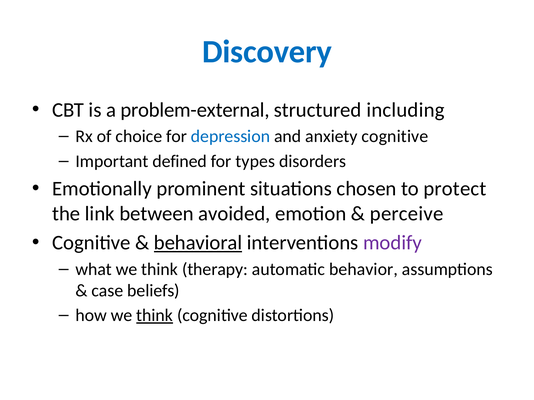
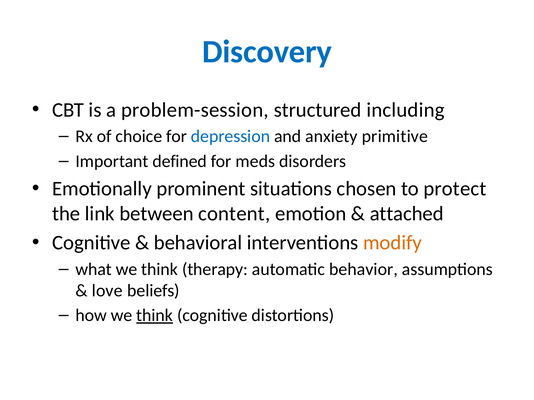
problem-external: problem-external -> problem-session (195, 110)
anxiety cognitive: cognitive -> primitive (395, 137)
types: types -> meds (255, 161)
avoided: avoided -> content (234, 214)
perceive: perceive -> attached (407, 214)
behavioral underline: present -> none (198, 243)
modify colour: purple -> orange (393, 243)
case: case -> love (107, 291)
